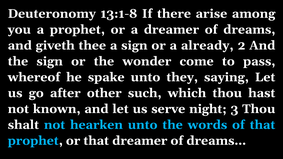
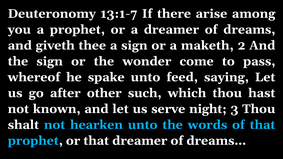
13:1-8: 13:1-8 -> 13:1-7 (119, 14)
already: already -> maketh (207, 45)
they: they -> feed (182, 77)
